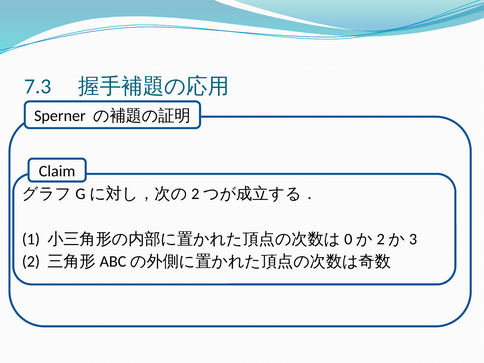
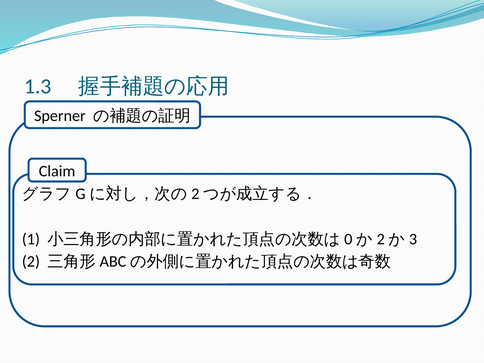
7.3: 7.3 -> 1.3 (38, 86)
